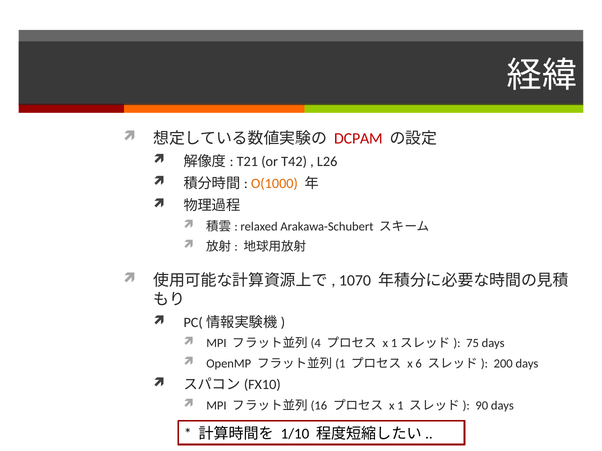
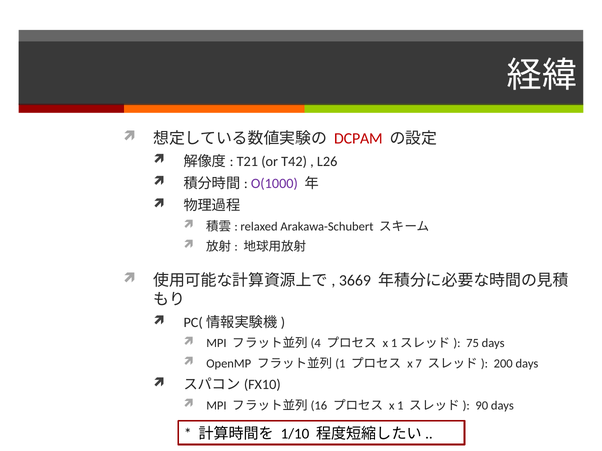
O(1000 colour: orange -> purple (274, 184)
1070: 1070 -> 3669 (355, 281)
6: 6 -> 7 (419, 364)
